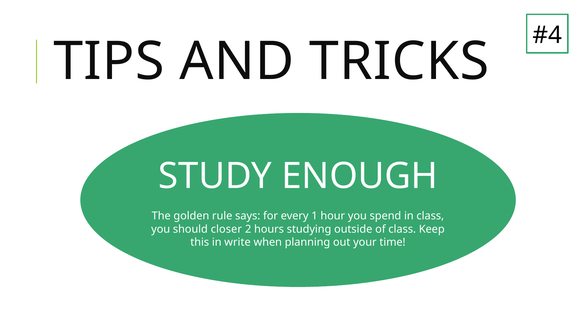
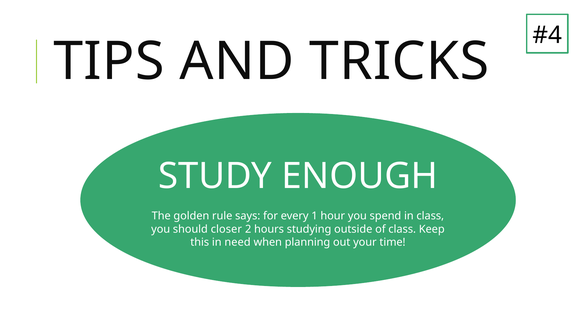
write: write -> need (238, 242)
